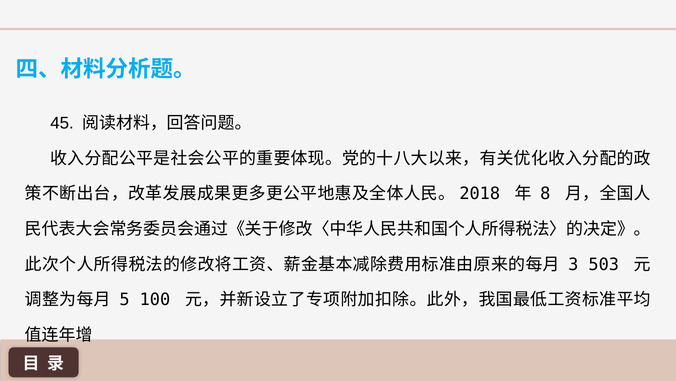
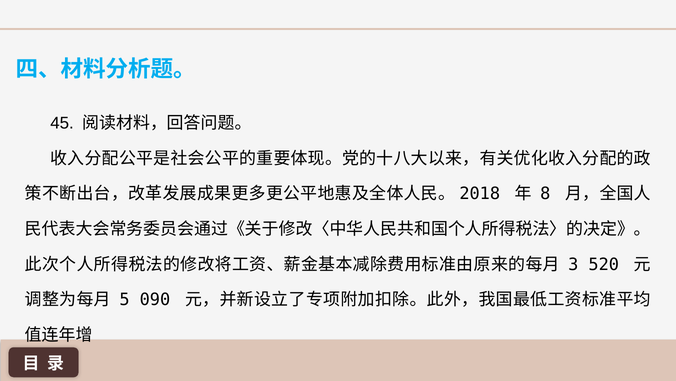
503: 503 -> 520 (604, 264)
100: 100 -> 090 (155, 299)
